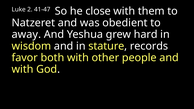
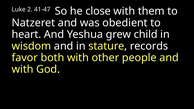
away: away -> heart (26, 34)
hard: hard -> child (146, 34)
